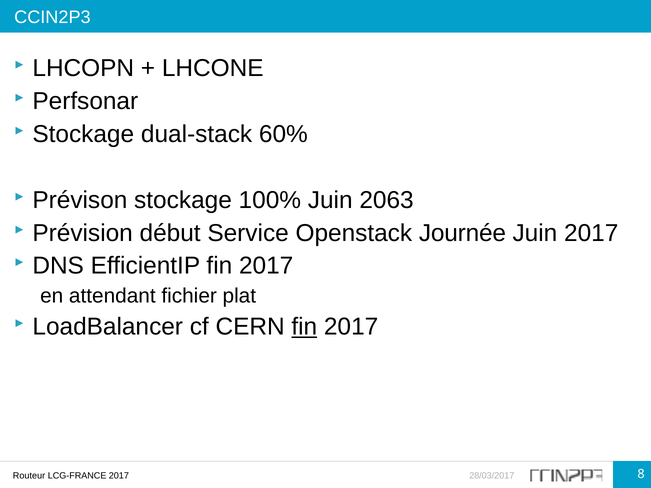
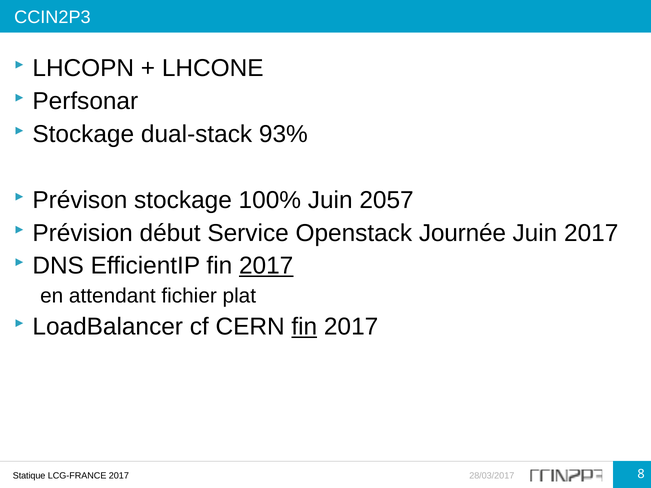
60%: 60% -> 93% (283, 134)
2063: 2063 -> 2057 (387, 200)
2017 underline: none -> present (266, 266)
Routeur: Routeur -> Statique (29, 476)
